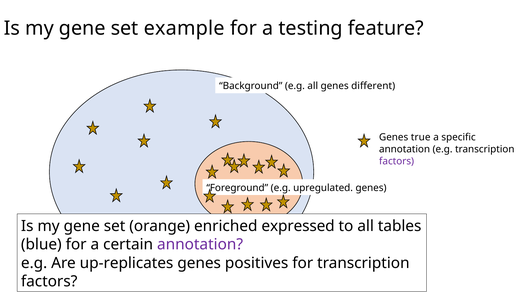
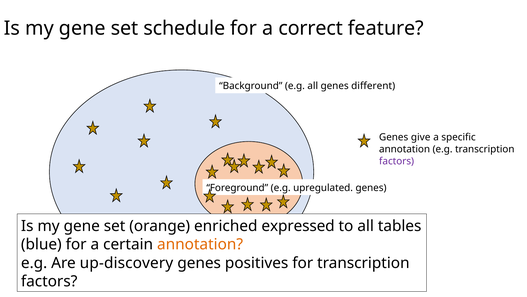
example: example -> schedule (184, 28)
testing: testing -> correct (311, 28)
true: true -> give (421, 137)
annotation colour: purple -> orange (200, 244)
up-replicates: up-replicates -> up-discovery (126, 263)
